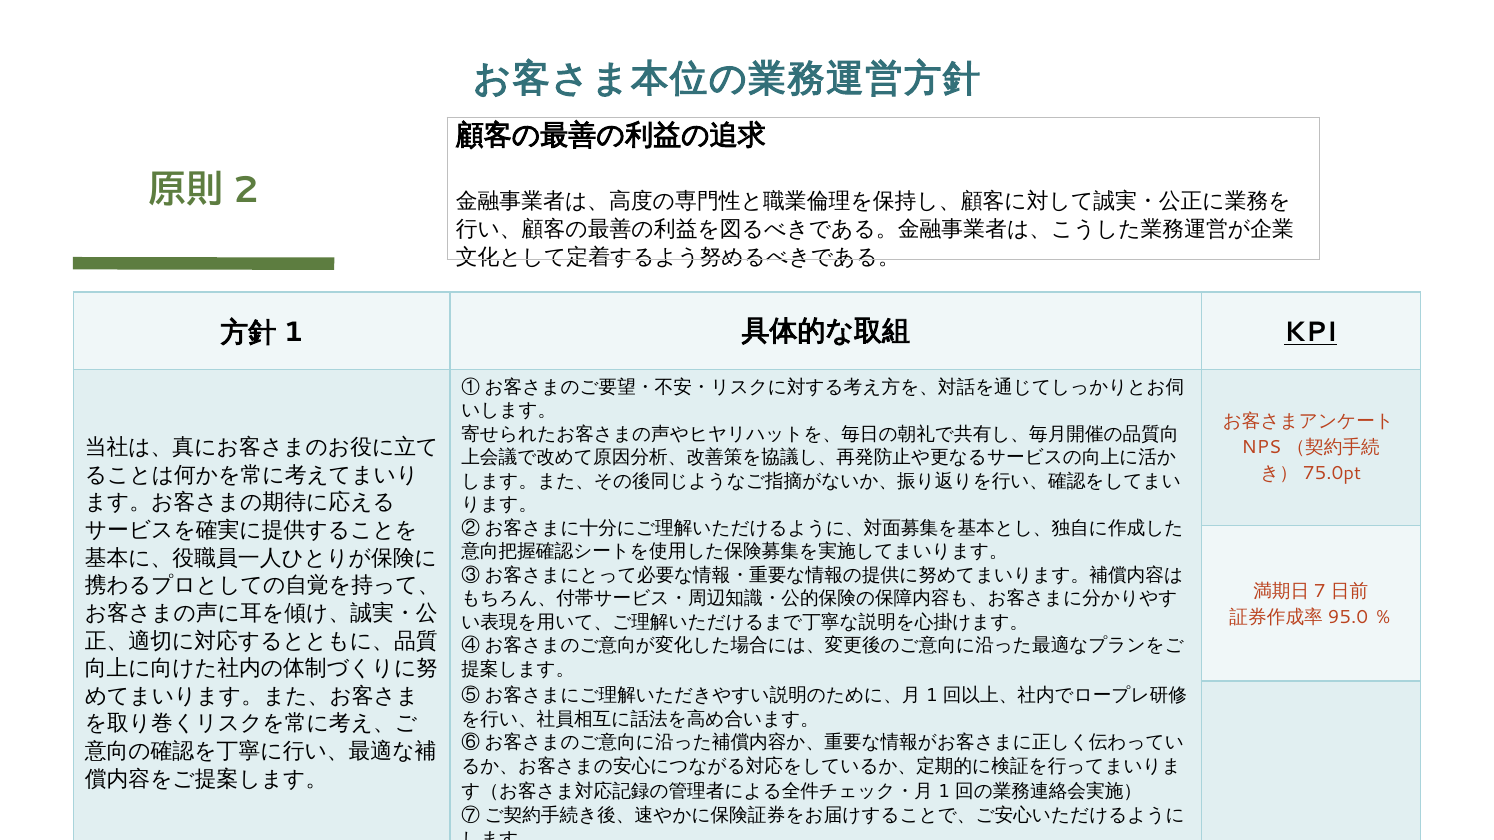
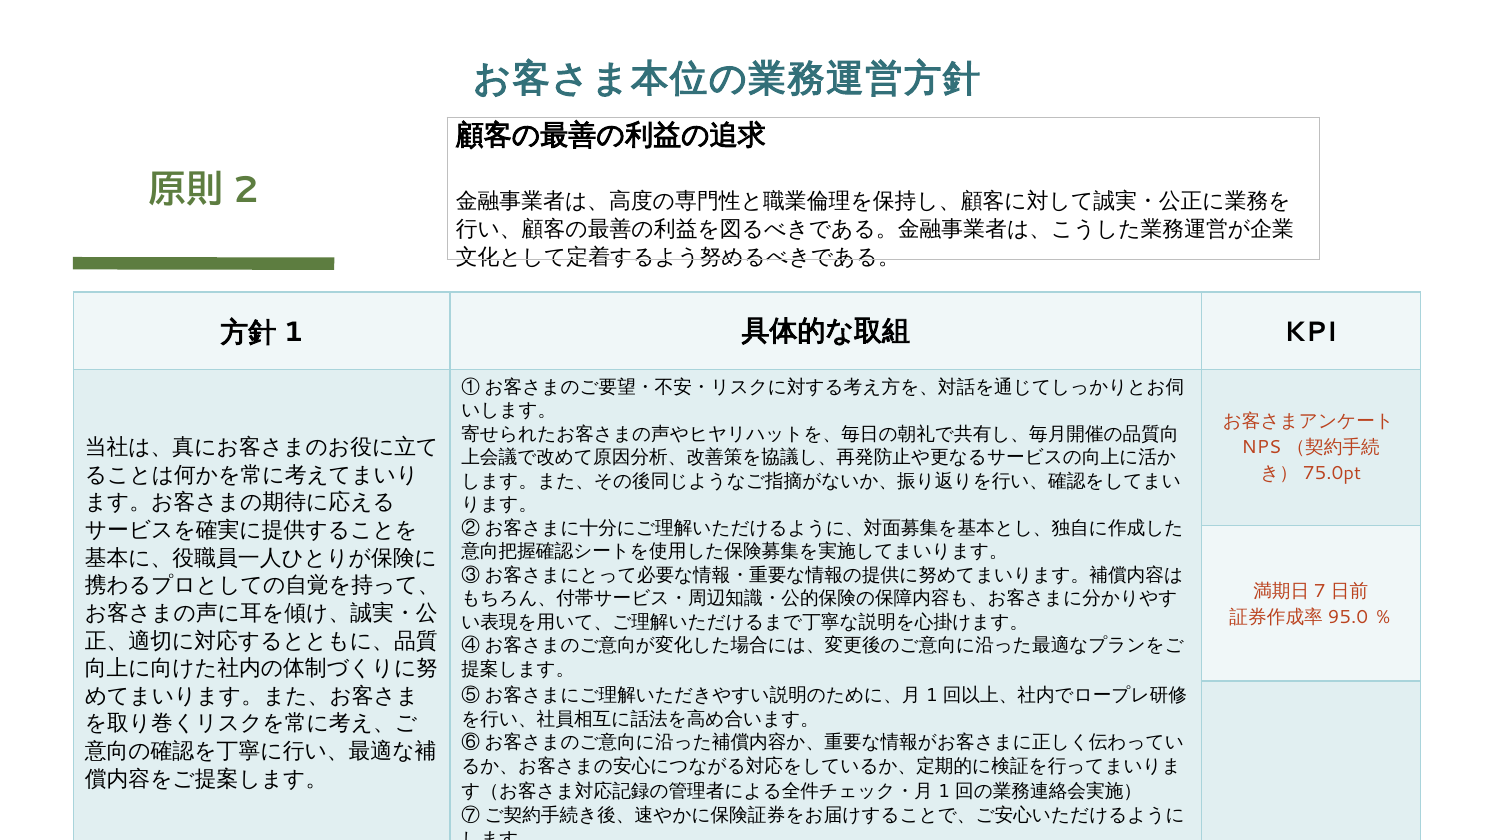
KPI underline: present -> none (1311, 333)
